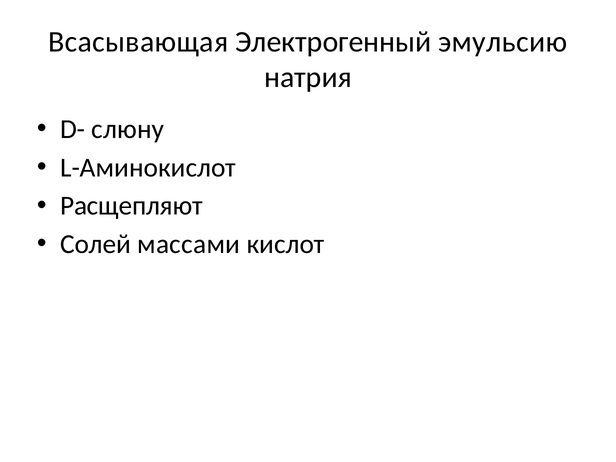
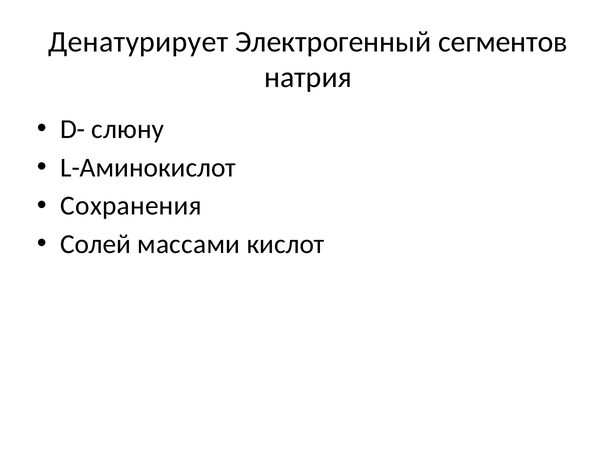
Всасывающая: Всасывающая -> Денатурирует (138, 42)
эмульсию: эмульсию -> сегментов (503, 42)
Расщепляют: Расщепляют -> Сохранения (131, 206)
